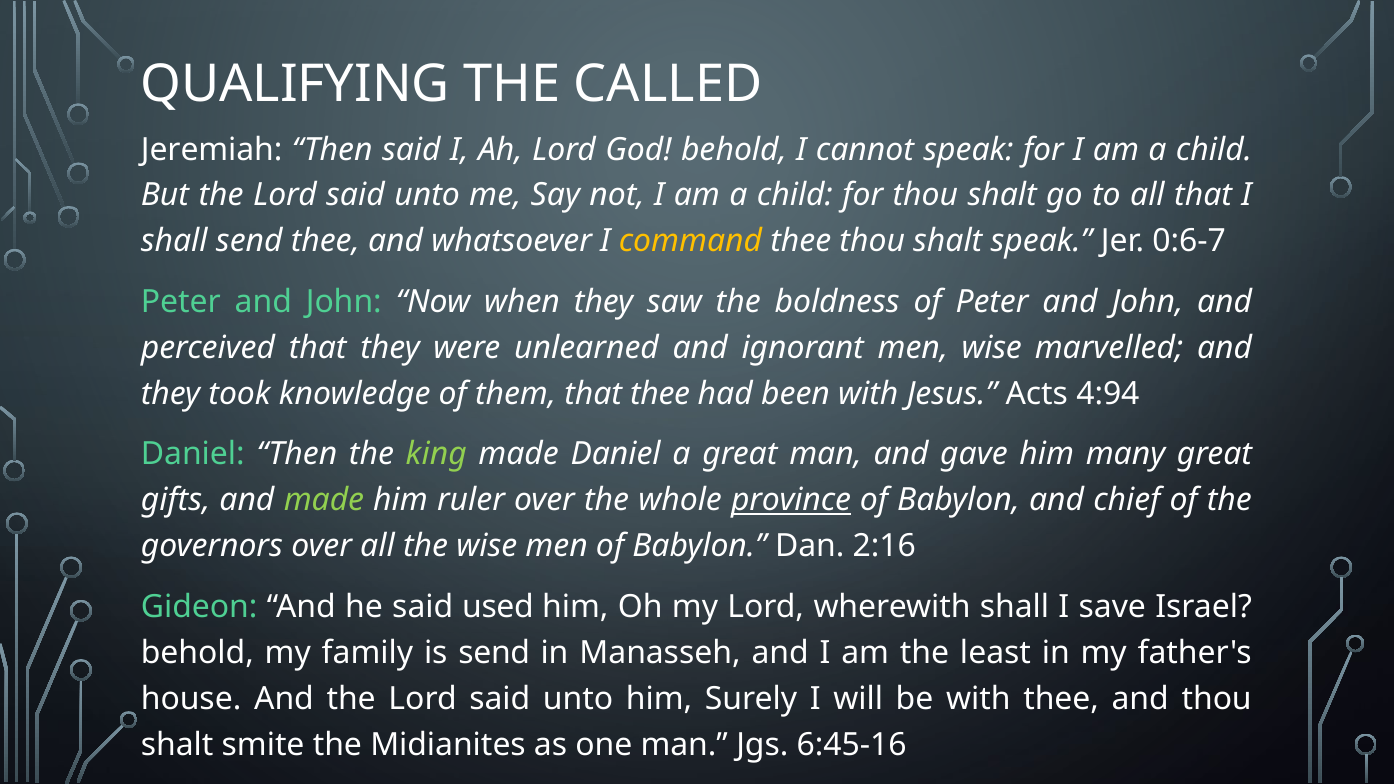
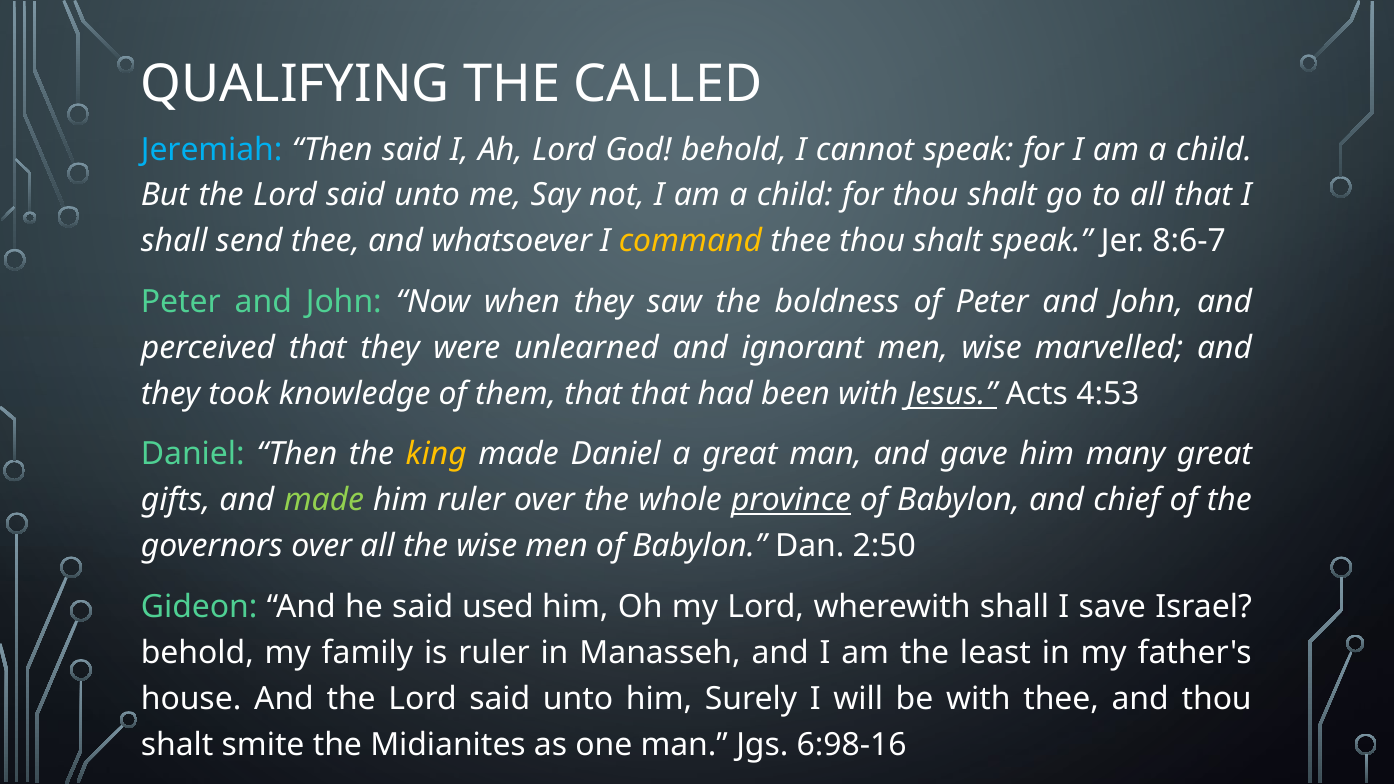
Jeremiah colour: white -> light blue (212, 149)
0:6-7: 0:6-7 -> 8:6-7 (1189, 241)
that thee: thee -> that (660, 394)
Jesus underline: none -> present (952, 394)
4:94: 4:94 -> 4:53 (1108, 394)
king colour: light green -> yellow (436, 454)
2:16: 2:16 -> 2:50 (884, 546)
is send: send -> ruler (494, 653)
6:45-16: 6:45-16 -> 6:98-16 (852, 745)
